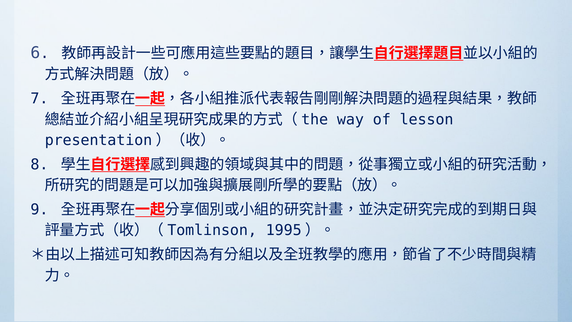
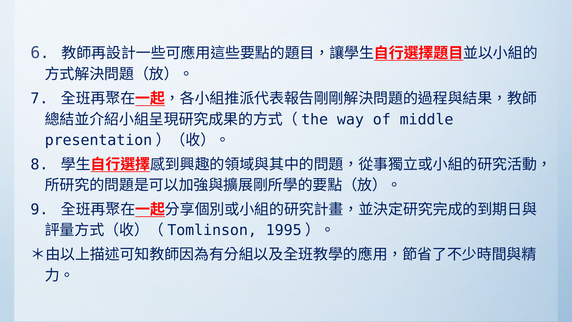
lesson: lesson -> middle (427, 119)
